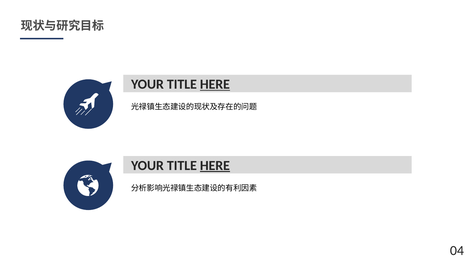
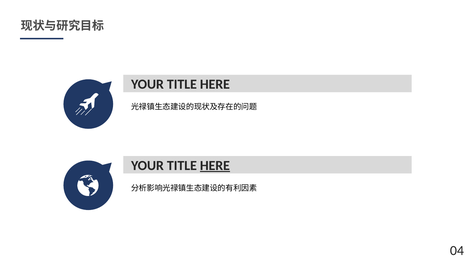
HERE underline: present -> none (215, 85)
